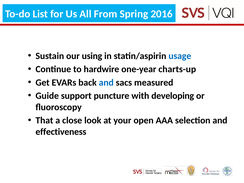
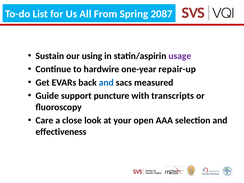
2016: 2016 -> 2087 (162, 14)
usage colour: blue -> purple (180, 56)
charts-up: charts-up -> repair-up (177, 69)
developing: developing -> transcripts (173, 96)
That: That -> Care (44, 120)
